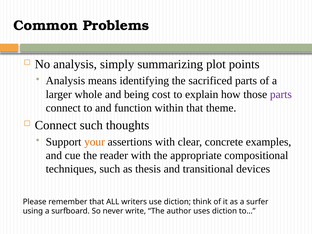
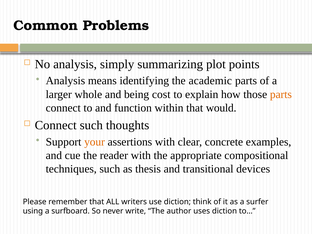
sacrificed: sacrificed -> academic (210, 81)
parts colour: purple -> orange (281, 94)
theme: theme -> would (221, 108)
